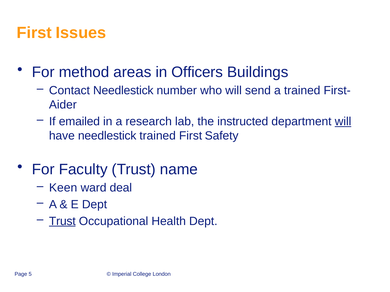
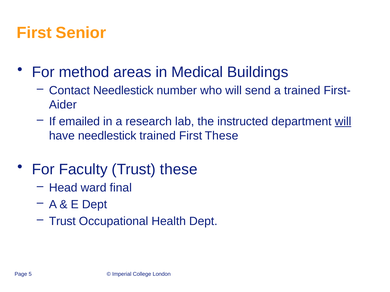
Issues: Issues -> Senior (81, 33)
Officers: Officers -> Medical (197, 72)
First Safety: Safety -> These (222, 136)
Trust name: name -> these (179, 170)
Keen: Keen -> Head (63, 188)
deal: deal -> final (121, 188)
Trust underline: present -> none (62, 221)
